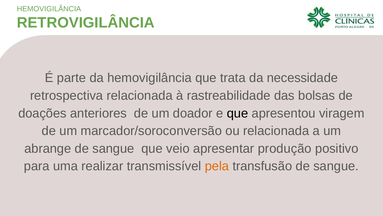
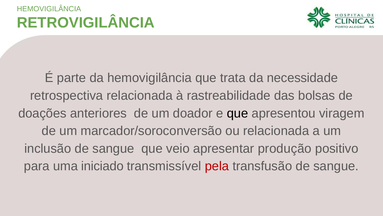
abrange: abrange -> inclusão (48, 148)
realizar: realizar -> iniciado (102, 166)
pela colour: orange -> red (217, 166)
